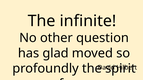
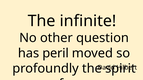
glad: glad -> peril (56, 53)
